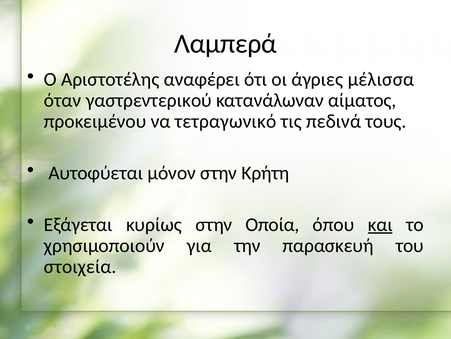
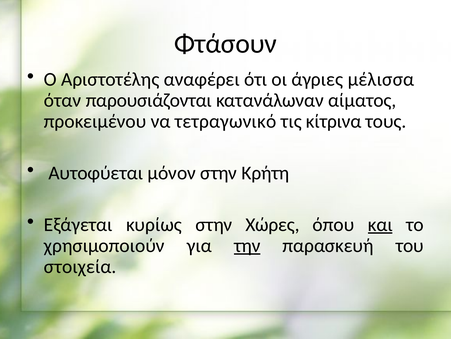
Λαμπερά: Λαμπερά -> Φτάσουν (226, 44)
γαστρεντερικού: γαστρεντερικού -> παρουσιάζονται (149, 100)
πεδινά: πεδινά -> κίτρινα (334, 121)
Οποία: Οποία -> Χώρες (272, 224)
την underline: none -> present (247, 245)
